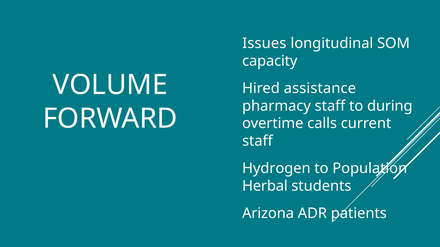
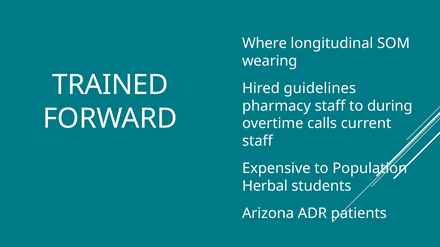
Issues: Issues -> Where (264, 44)
capacity: capacity -> wearing (270, 61)
VOLUME: VOLUME -> TRAINED (110, 85)
assistance: assistance -> guidelines (320, 89)
Hydrogen: Hydrogen -> Expensive (276, 169)
